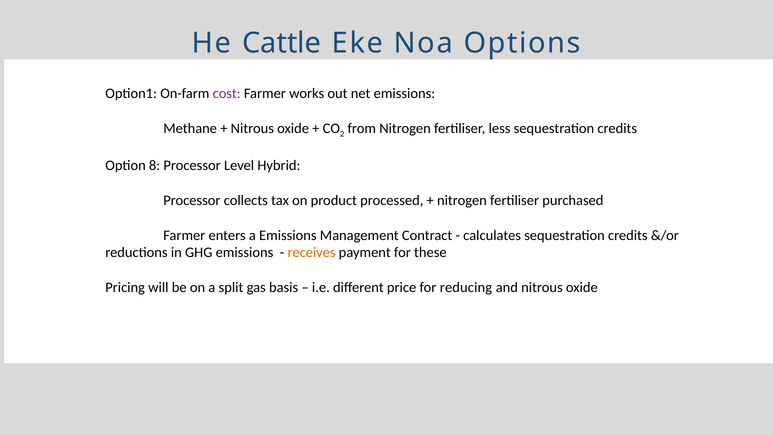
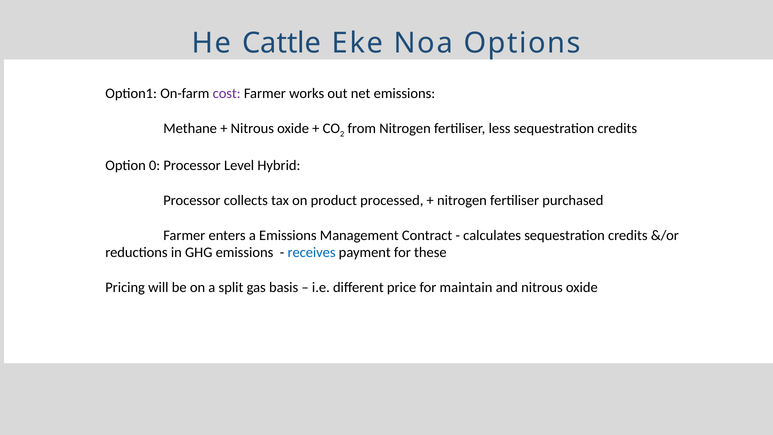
8: 8 -> 0 (155, 166)
receives colour: orange -> blue (312, 253)
reducing: reducing -> maintain (466, 287)
